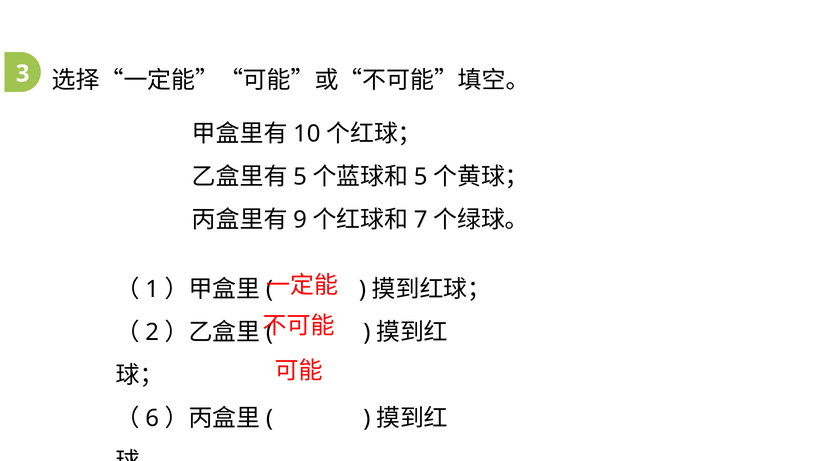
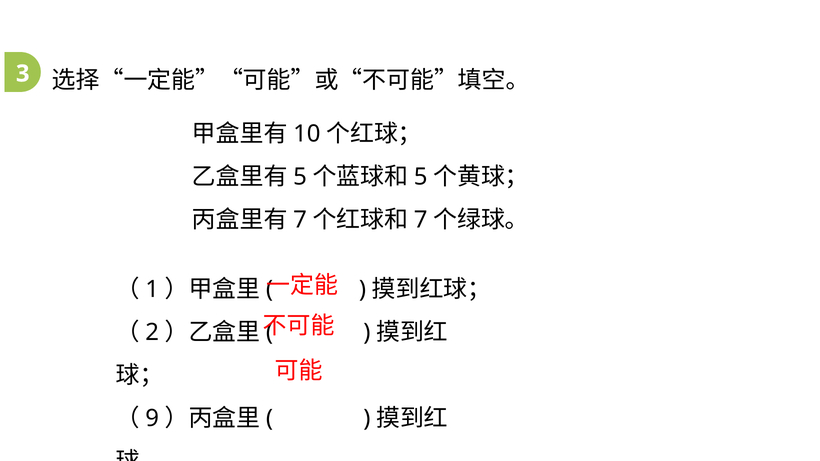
9: 9 -> 7 (300, 220)
6: 6 -> 9 (152, 419)
